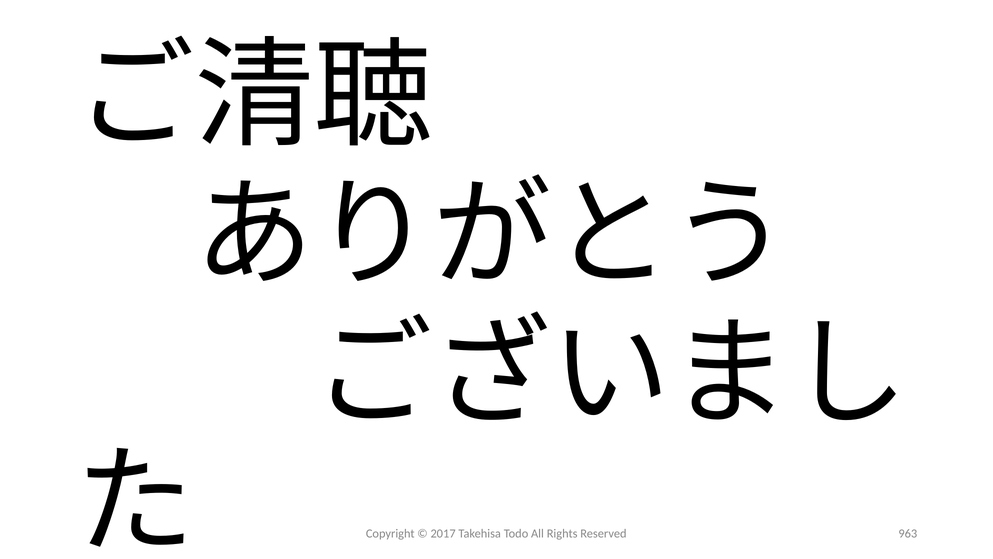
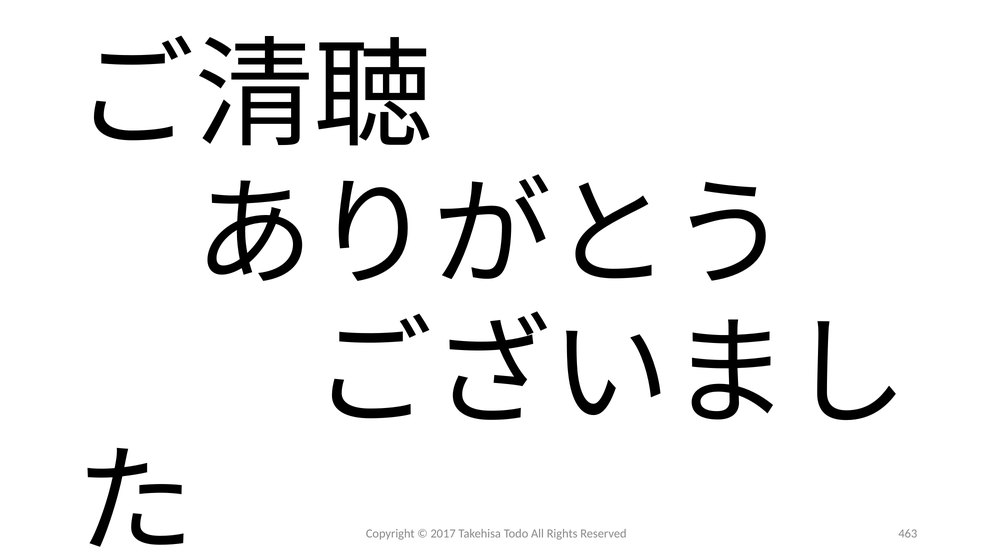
963: 963 -> 463 (908, 533)
